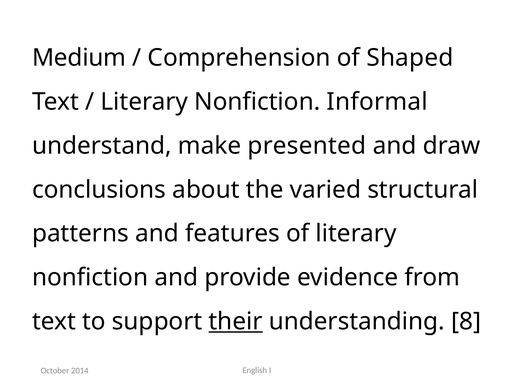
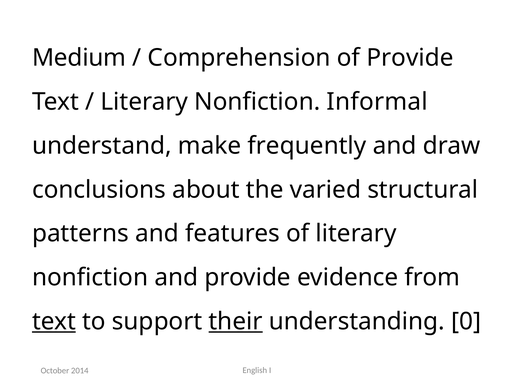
of Shaped: Shaped -> Provide (410, 58)
presented: presented -> frequently (307, 146)
text underline: none -> present (54, 321)
8: 8 -> 0 (466, 321)
